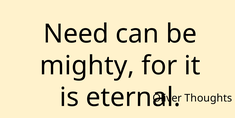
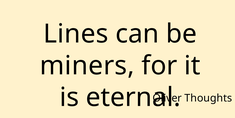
Need: Need -> Lines (76, 34)
mighty: mighty -> miners (87, 65)
